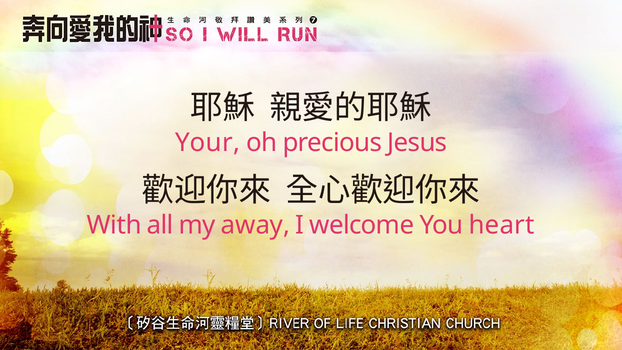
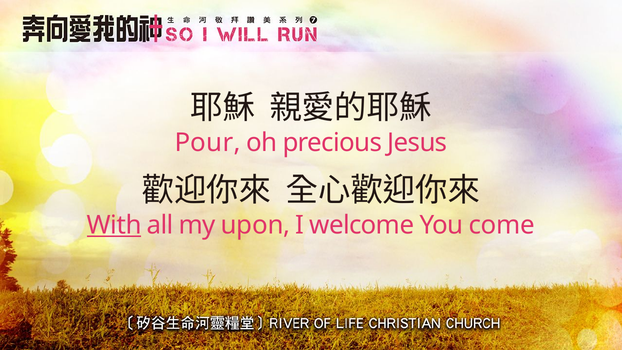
Your: Your -> Pour (208, 142)
With underline: none -> present (114, 225)
away: away -> upon (256, 225)
heart: heart -> come (502, 225)
